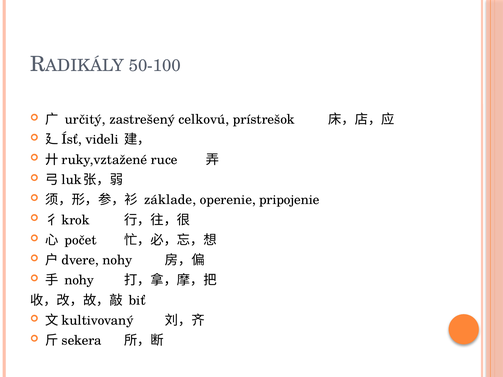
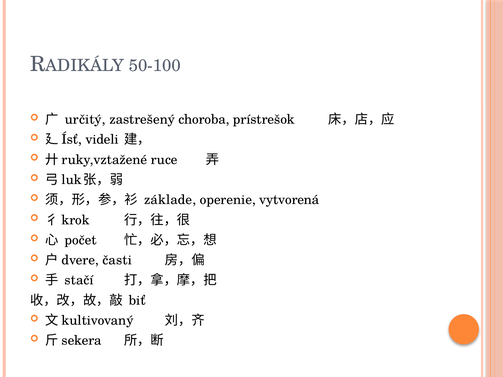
celkovú: celkovú -> choroba (204, 120)
pripojenie: pripojenie -> vytvorená (289, 200)
nohy: nohy -> časti (117, 260)
nohy: nohy -> stačí (79, 280)
